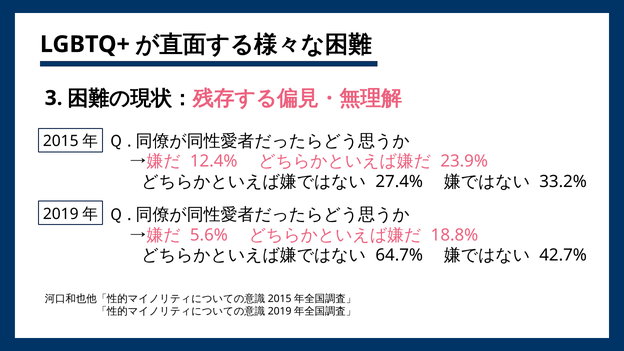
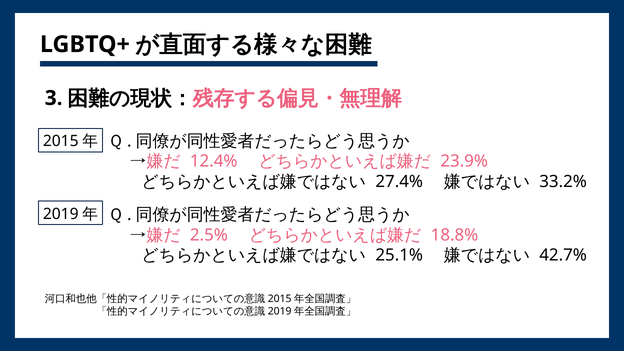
5.6%: 5.6% -> 2.5% (209, 235)
64.7%: 64.7% -> 25.1% (399, 255)
